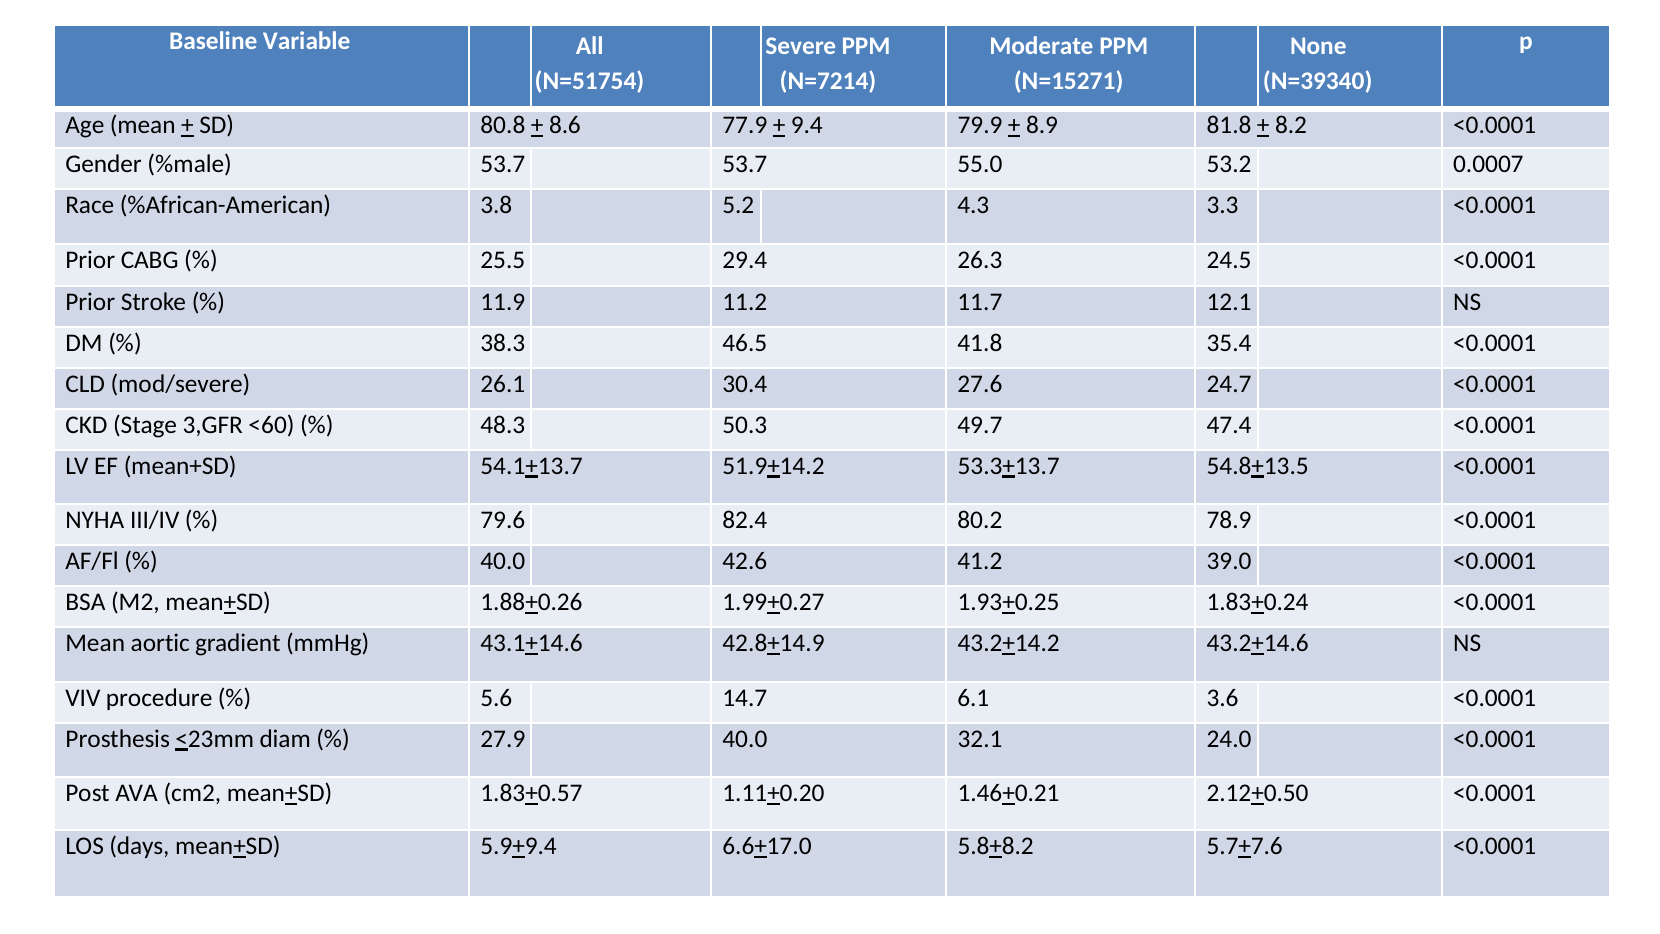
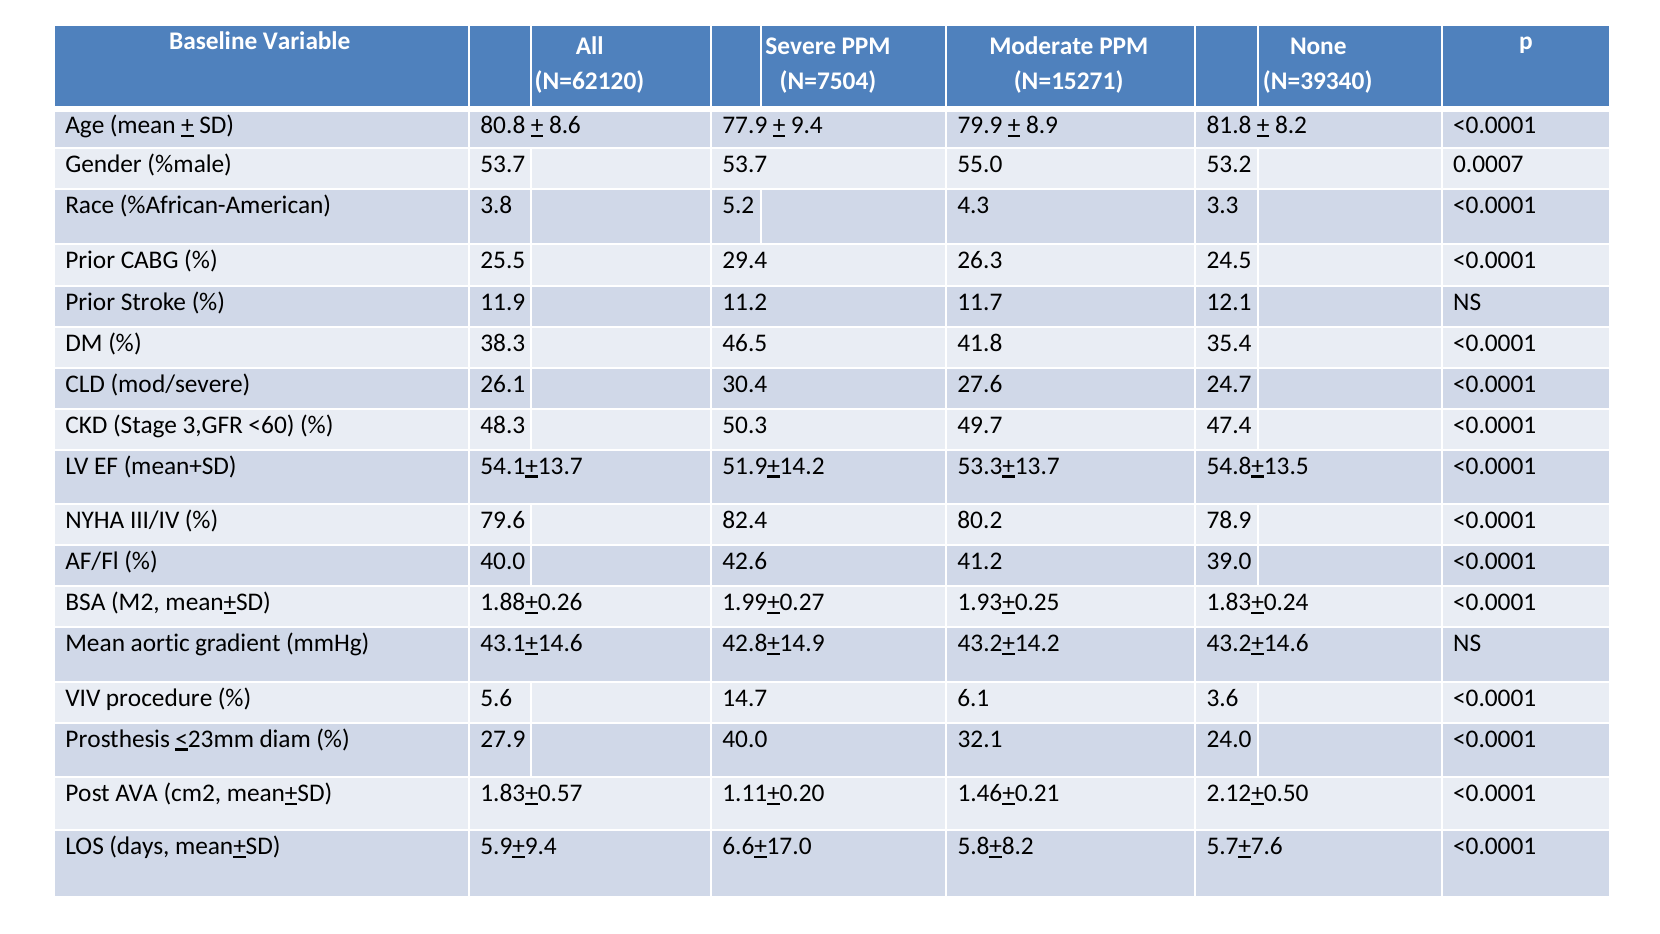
N=51754: N=51754 -> N=62120 (590, 81)
N=7214: N=7214 -> N=7504 (828, 81)
